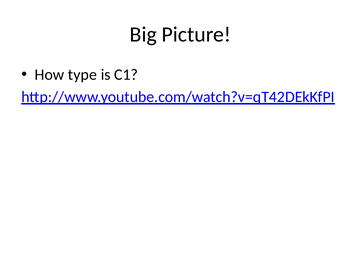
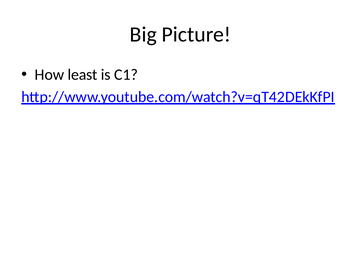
type: type -> least (83, 75)
